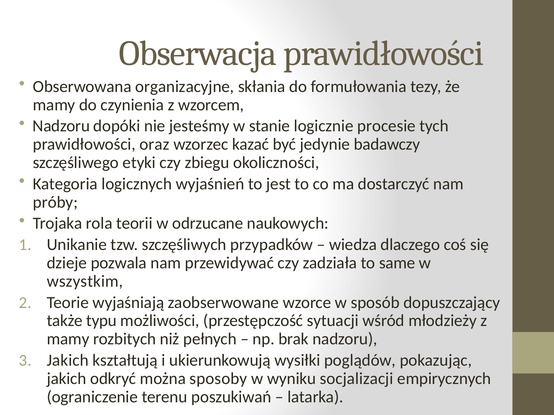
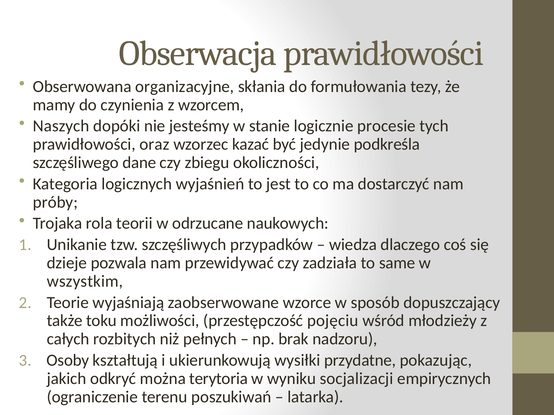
Nadzoru: Nadzoru -> Naszych (61, 126)
badawczy: badawczy -> podkreśla (387, 144)
etyki: etyki -> dane (139, 163)
typu: typu -> toku (101, 321)
sytuacji: sytuacji -> pojęciu (333, 321)
mamy: mamy -> całych (68, 339)
Jakich: Jakich -> Osoby (68, 361)
poglądów: poglądów -> przydatne (360, 361)
sposoby: sposoby -> terytoria (219, 379)
